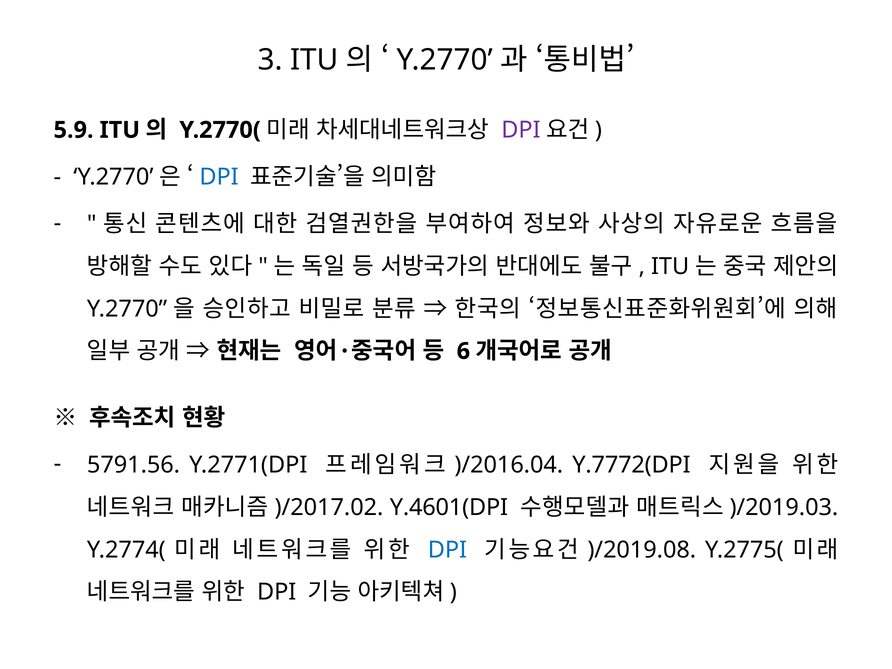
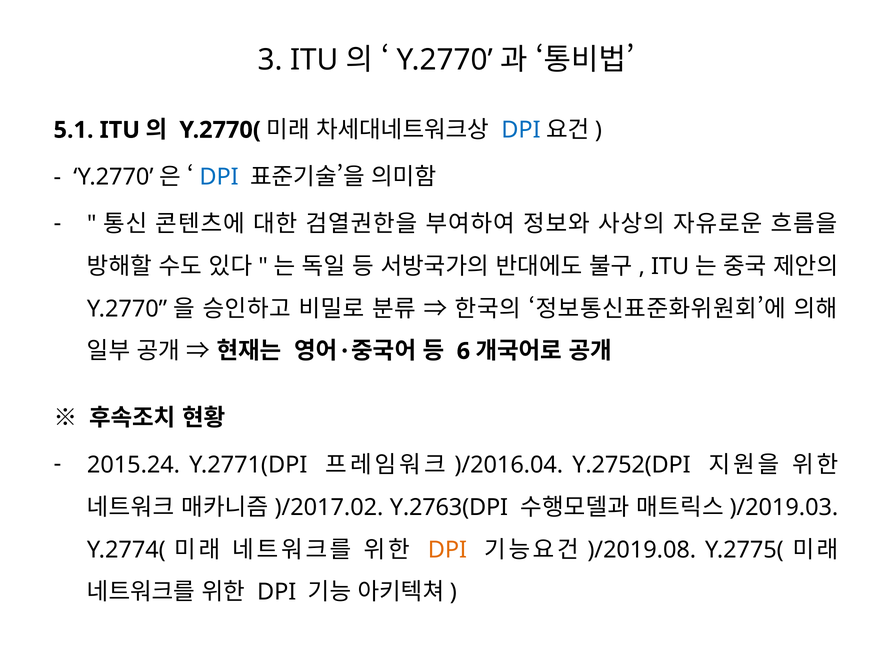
5.9: 5.9 -> 5.1 (74, 130)
DPI colour: purple -> blue (521, 130)
5791.56: 5791.56 -> 2015.24 (134, 465)
Y.7772(DPI: Y.7772(DPI -> Y.2752(DPI (632, 465)
Y.4601(DPI: Y.4601(DPI -> Y.2763(DPI (449, 507)
DPI colour: blue -> orange (447, 550)
